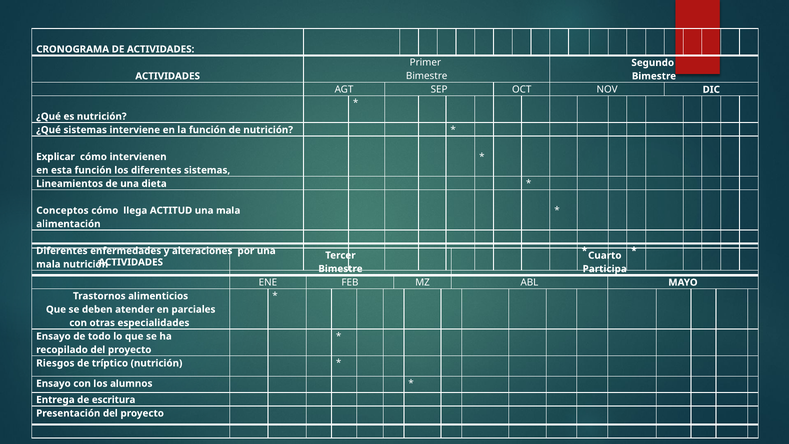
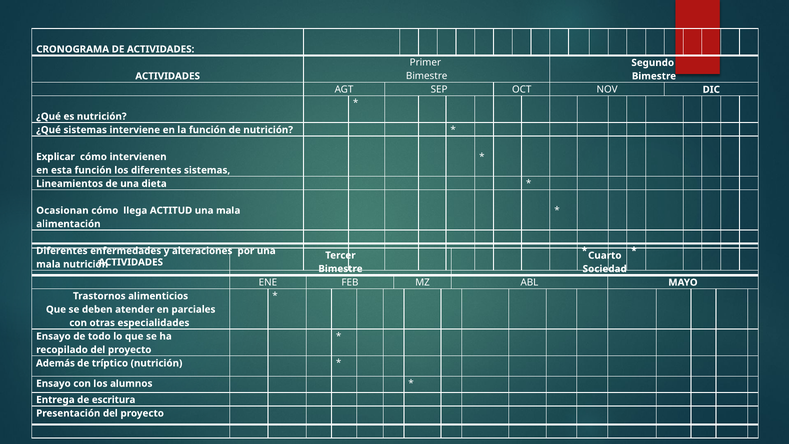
Conceptos: Conceptos -> Ocasionan (62, 210)
Participa: Participa -> Sociedad (605, 269)
Riesgos: Riesgos -> Además (55, 363)
